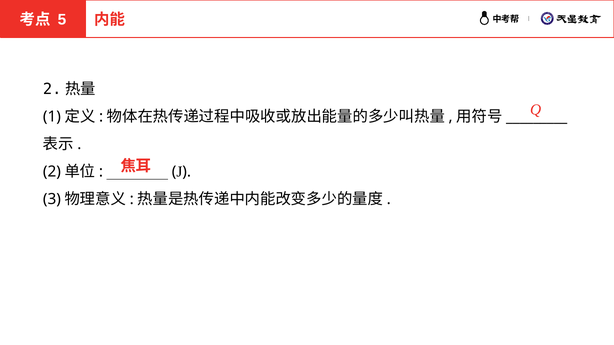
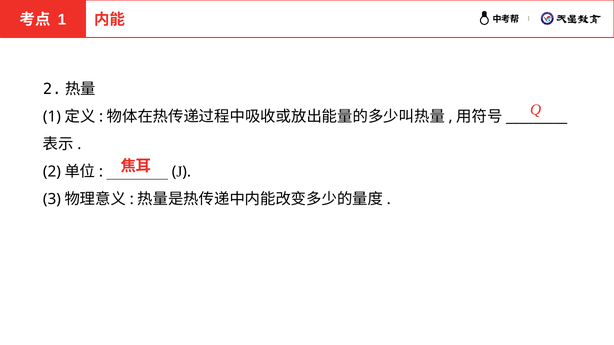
5: 5 -> 1 (62, 20)
